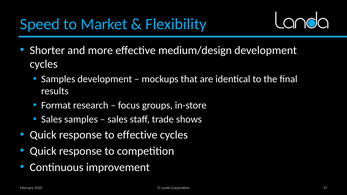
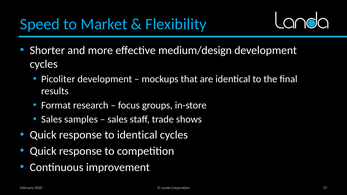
Samples: Samples -> Picoliter (58, 79)
to effective: effective -> identical (137, 135)
